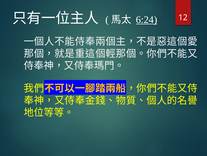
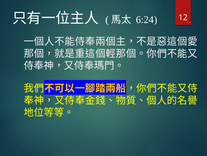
6:24 underline: present -> none (147, 20)
